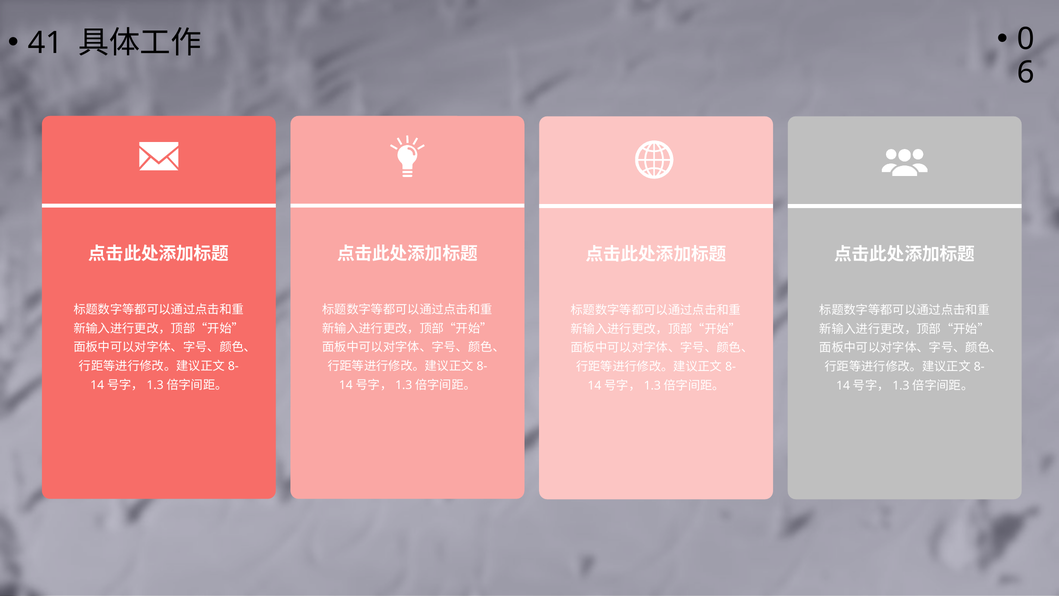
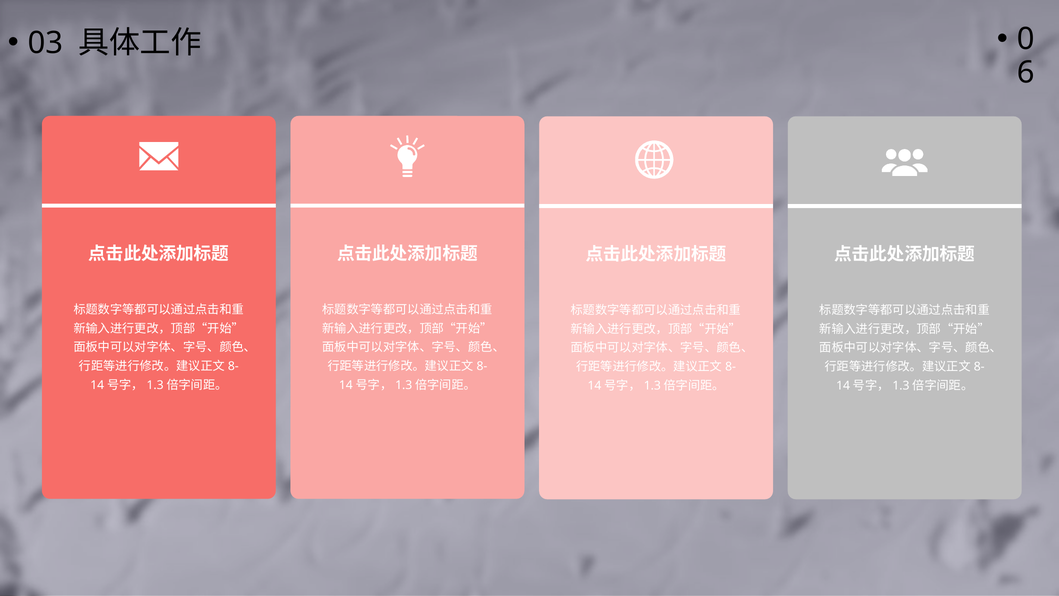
41: 41 -> 03 (45, 43)
